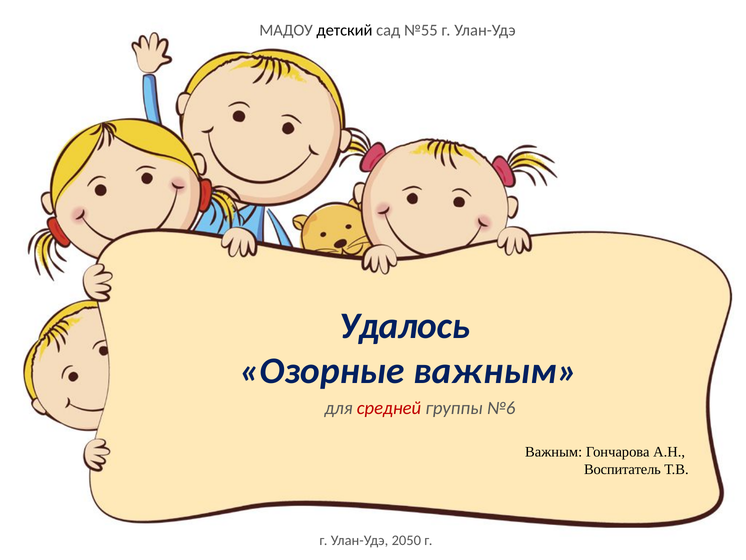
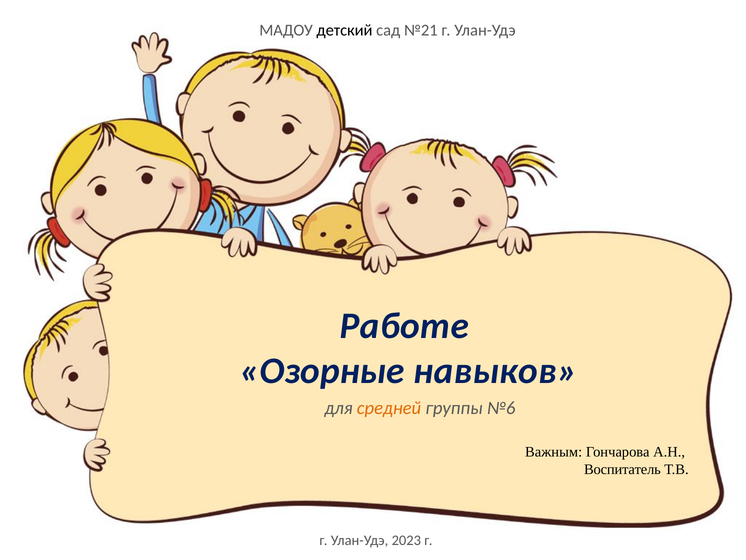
№55: №55 -> №21 (421, 30)
Удалось: Удалось -> Работе (404, 326)
Озорные важным: важным -> навыков (495, 371)
средней colour: red -> orange (389, 407)
2050: 2050 -> 2023 (406, 540)
